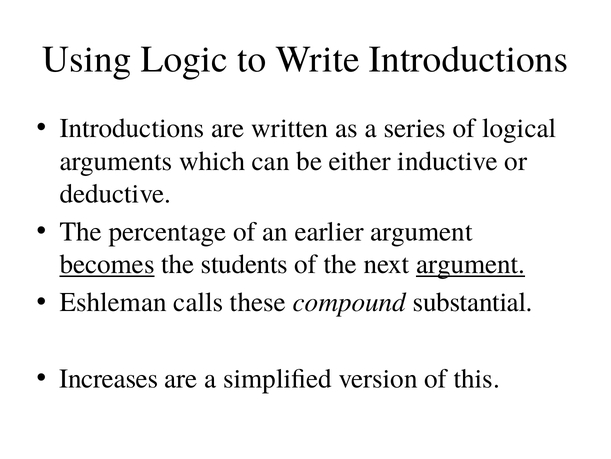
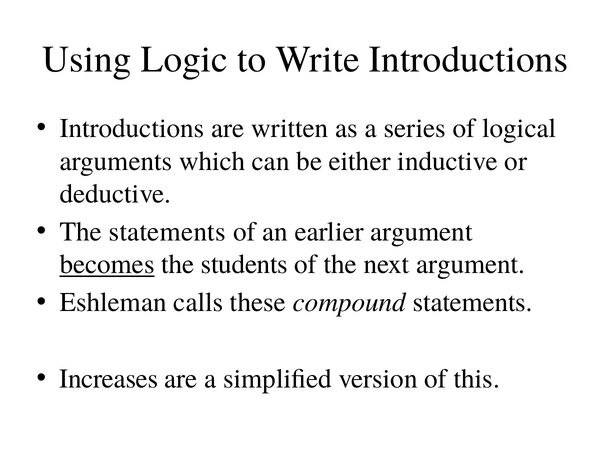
The percentage: percentage -> statements (167, 231)
argument underline: present -> none (471, 264)
compound substantial: substantial -> statements (473, 302)
